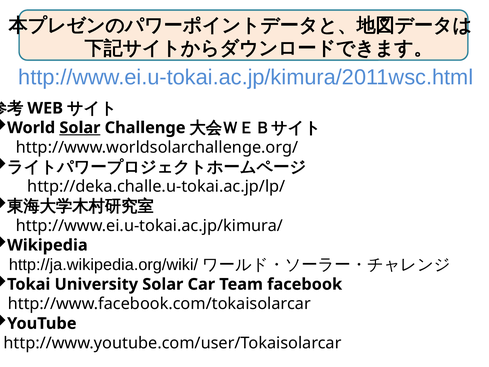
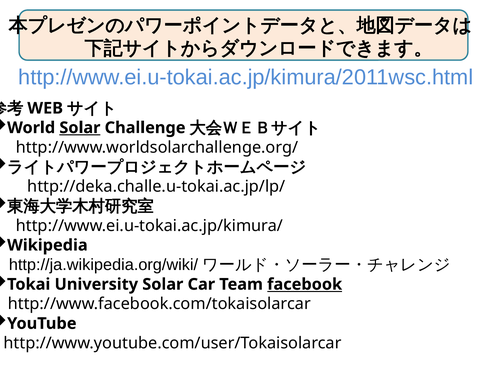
facebook underline: none -> present (305, 284)
